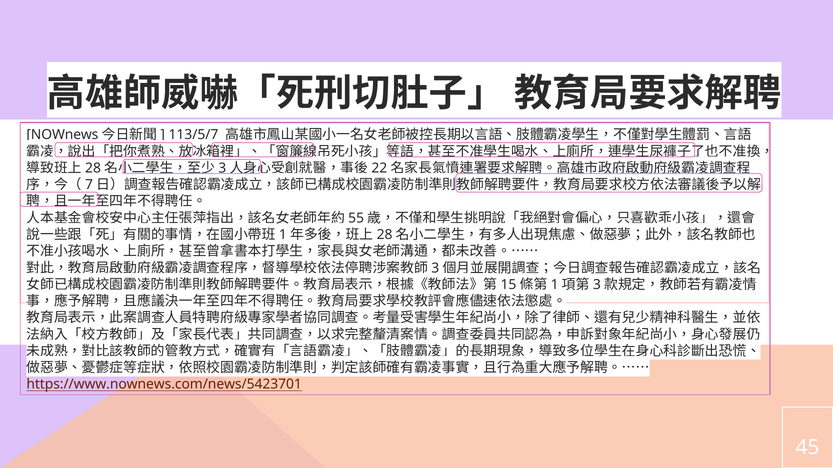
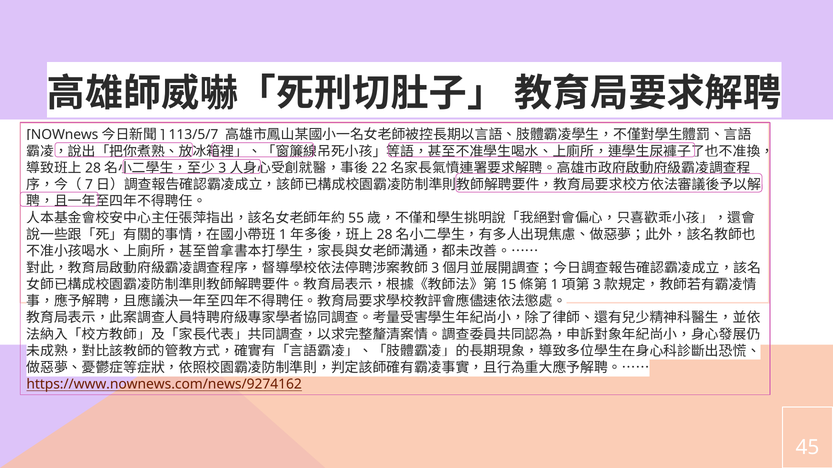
https://www.nownews.com/news/5423701: https://www.nownews.com/news/5423701 -> https://www.nownews.com/news/9274162 (164, 385)
